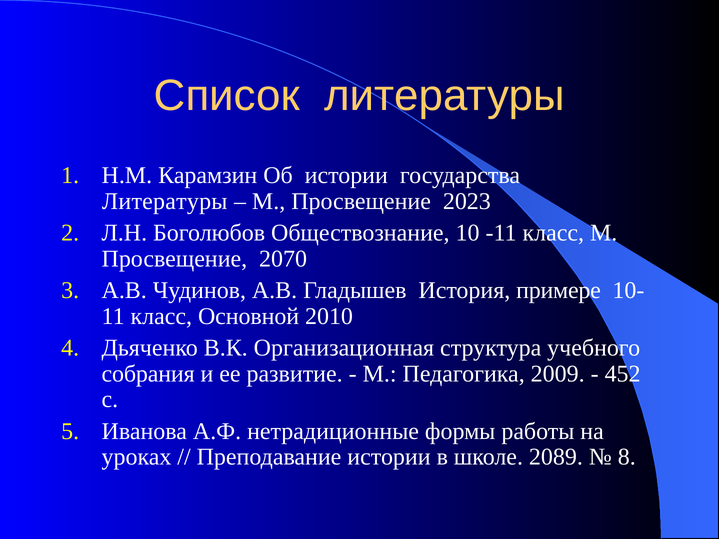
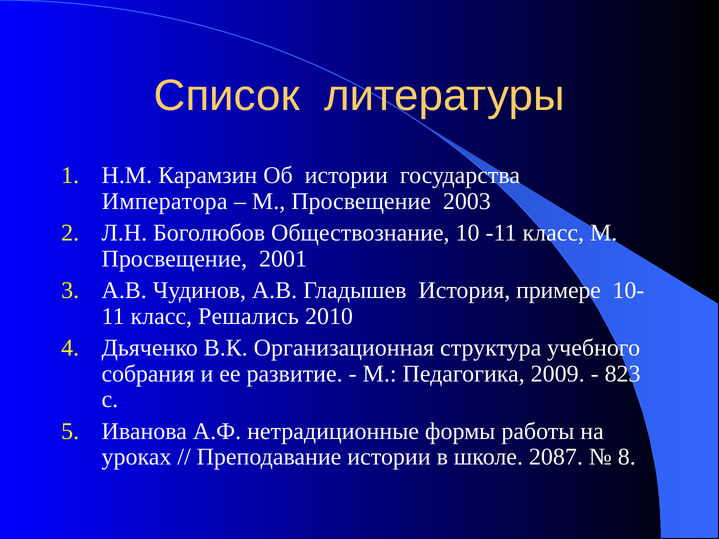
Литературы: Литературы -> Императора (165, 201)
2023: 2023 -> 2003 (467, 201)
2070: 2070 -> 2001 (283, 259)
Основной: Основной -> Решались (248, 316)
452: 452 -> 823 (623, 374)
2089: 2089 -> 2087 (556, 457)
